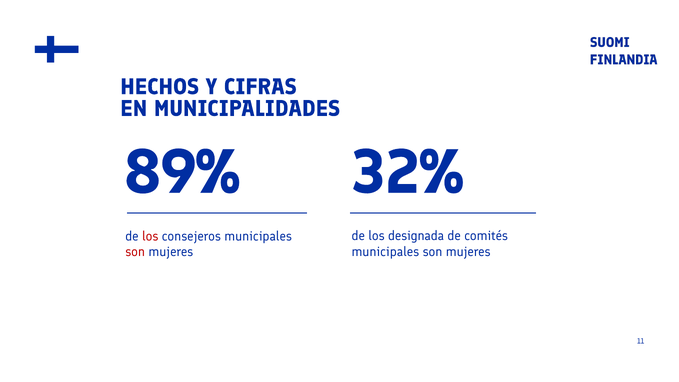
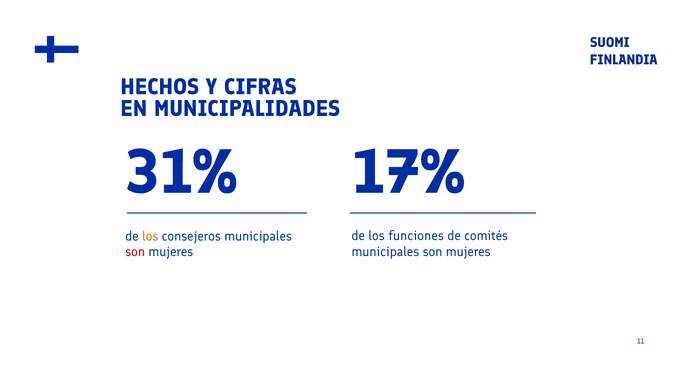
89%: 89% -> 31% (181, 172)
32%: 32% -> 17% (408, 172)
los colour: red -> orange (150, 236)
designada: designada -> funciones (416, 236)
